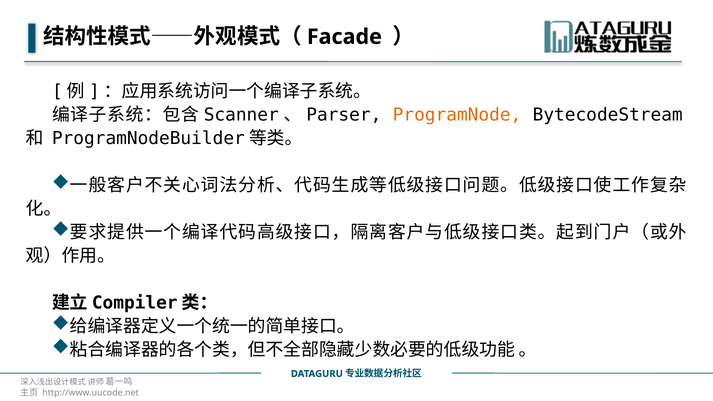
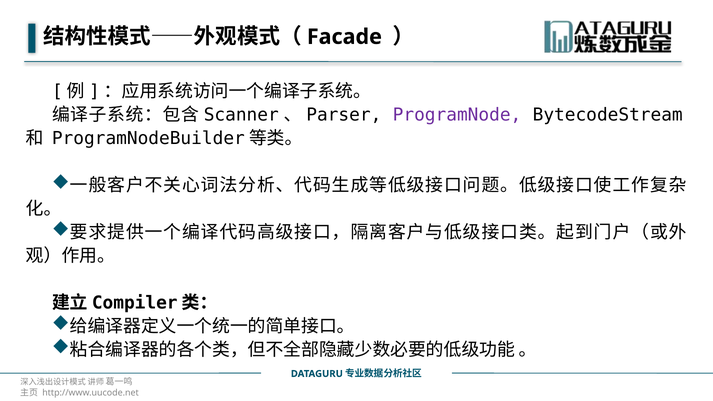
ProgramNode colour: orange -> purple (457, 115)
